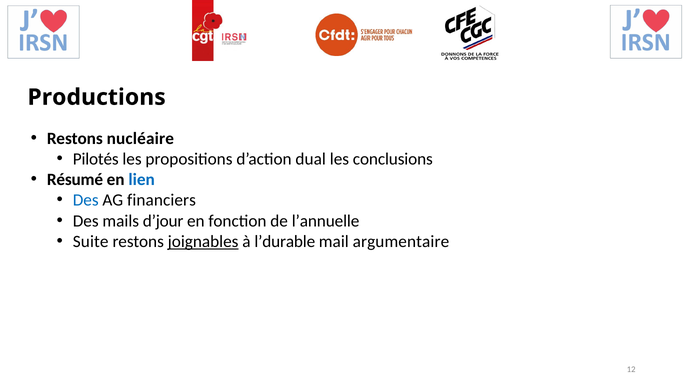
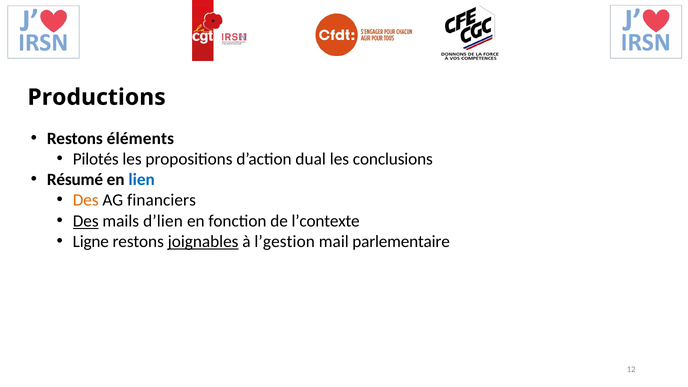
nucléaire: nucléaire -> éléments (140, 138)
Des colour: blue -> orange (86, 200)
Des underline: none -> present (86, 221)
d’jour: d’jour -> d’lien (163, 221)
l’annuelle: l’annuelle -> l’contexte (326, 221)
Suite: Suite -> Ligne (91, 242)
l’durable: l’durable -> l’gestion (285, 242)
argumentaire: argumentaire -> parlementaire (401, 242)
